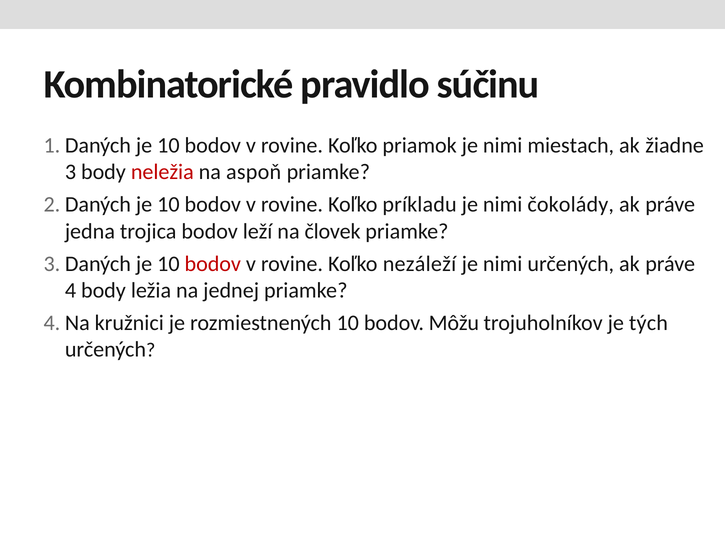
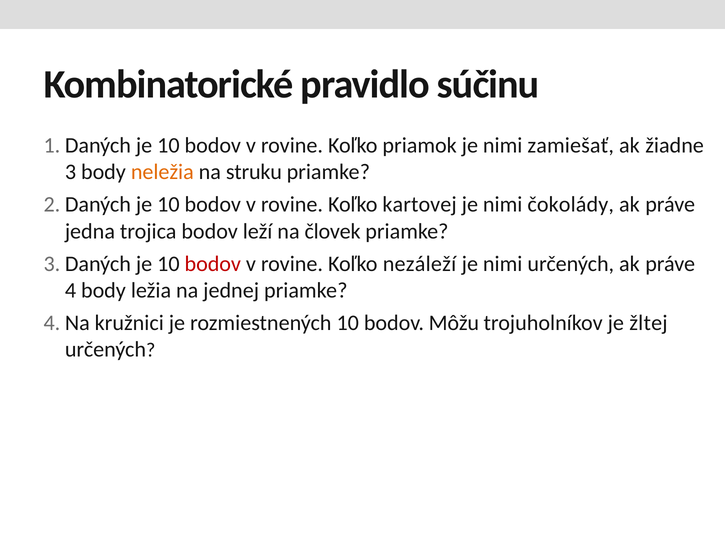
miestach: miestach -> zamiešať (571, 145)
neležia colour: red -> orange (162, 172)
aspoň: aspoň -> struku (254, 172)
príkladu: príkladu -> kartovej (420, 205)
tých: tých -> žltej (648, 323)
